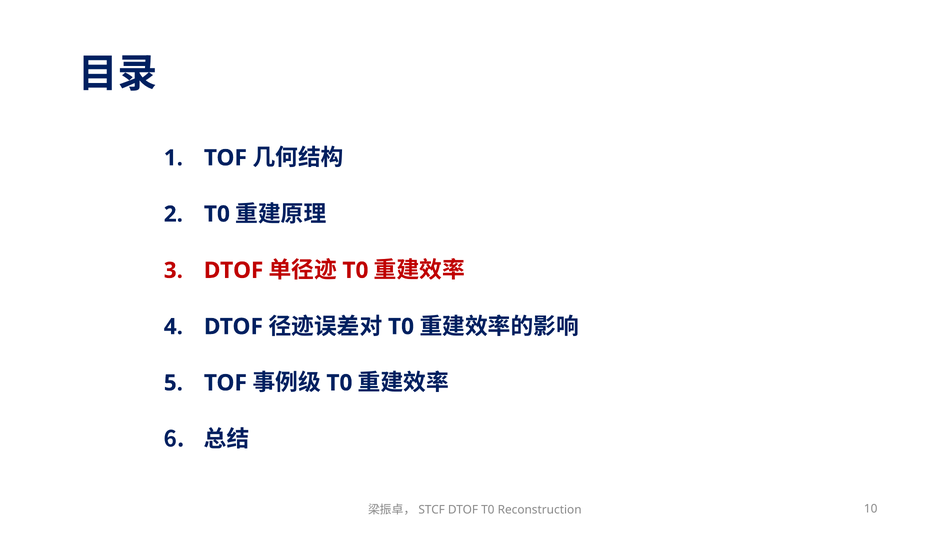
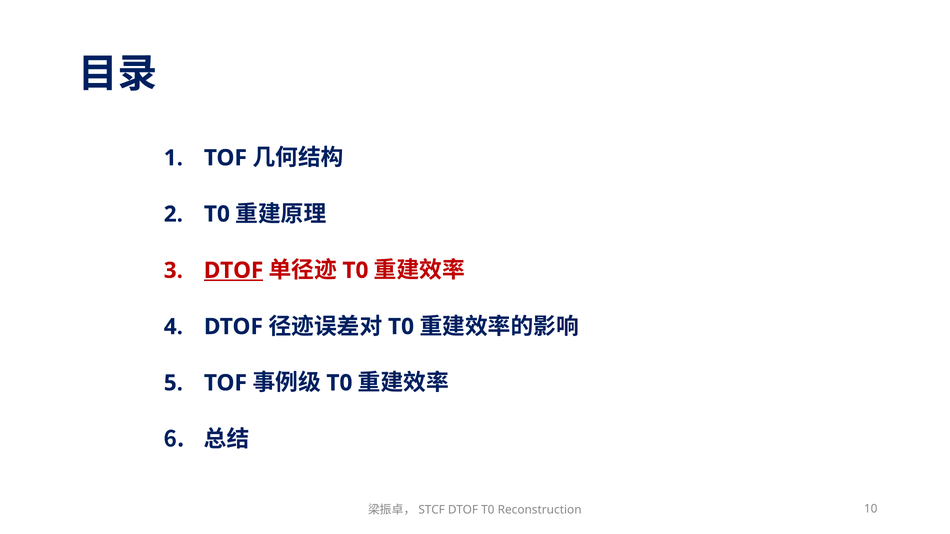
DTOF underline: none -> present (234, 271)
